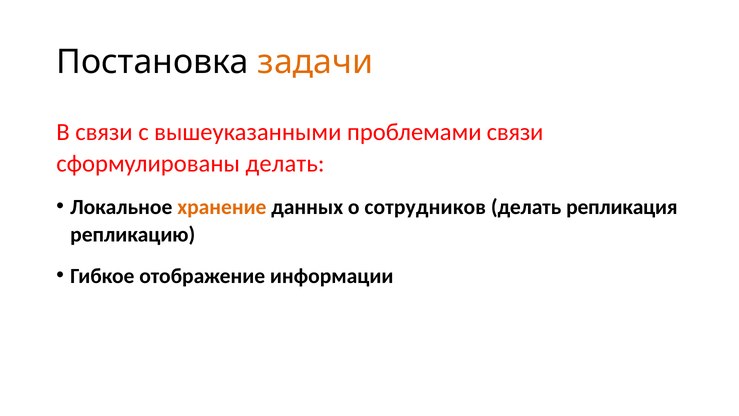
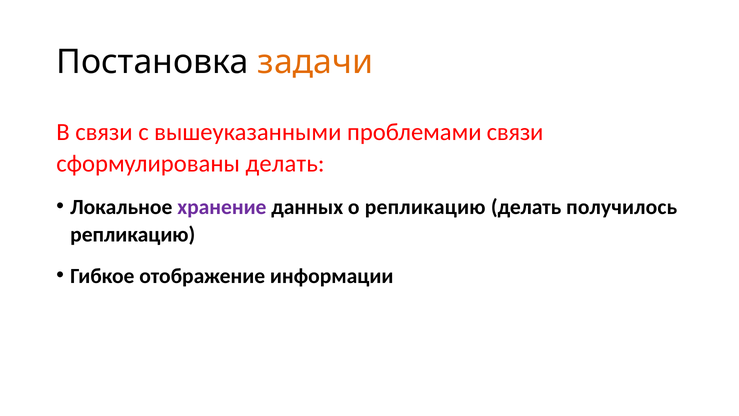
хранение colour: orange -> purple (222, 207)
о сотрудников: сотрудников -> репликацию (425, 207)
репликация: репликация -> получилось (622, 207)
